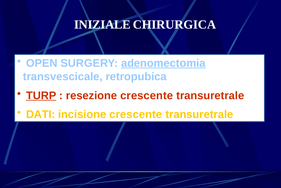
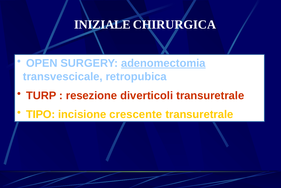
TURP underline: present -> none (41, 95)
resezione crescente: crescente -> diverticoli (147, 95)
DATI: DATI -> TIPO (41, 114)
